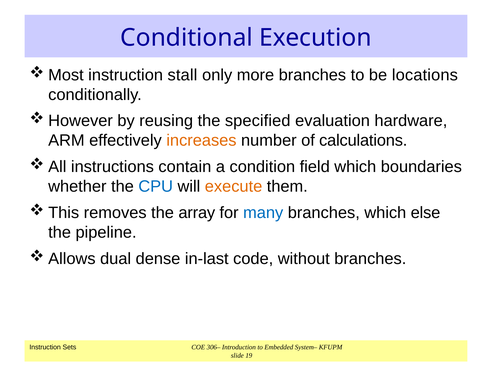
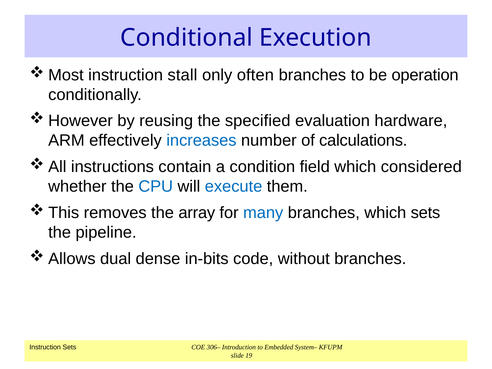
more: more -> often (255, 75)
locations: locations -> operation (425, 75)
increases colour: orange -> blue (201, 141)
boundaries: boundaries -> considered (421, 167)
execute colour: orange -> blue (234, 186)
which else: else -> sets (425, 213)
in-last: in-last -> in-bits (207, 259)
